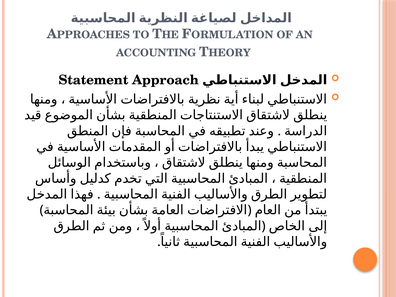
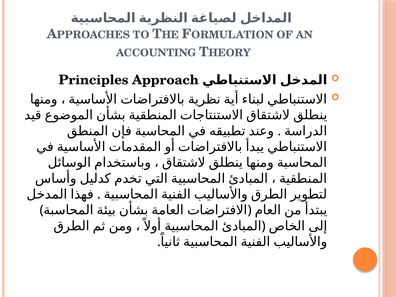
Statement: Statement -> Principles (94, 80)
